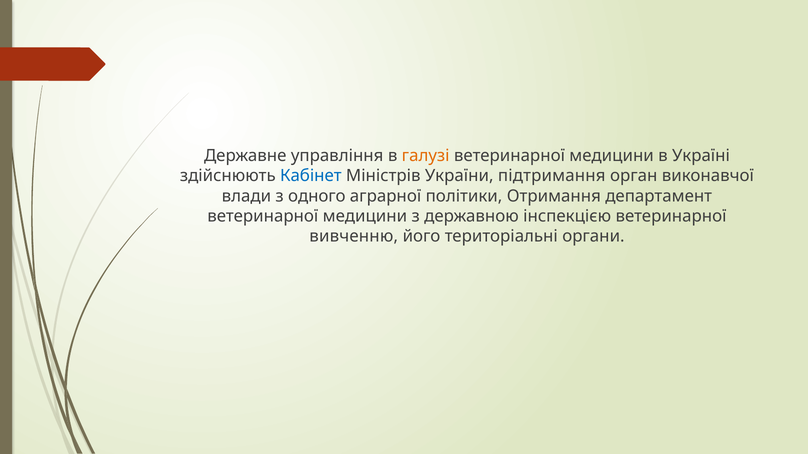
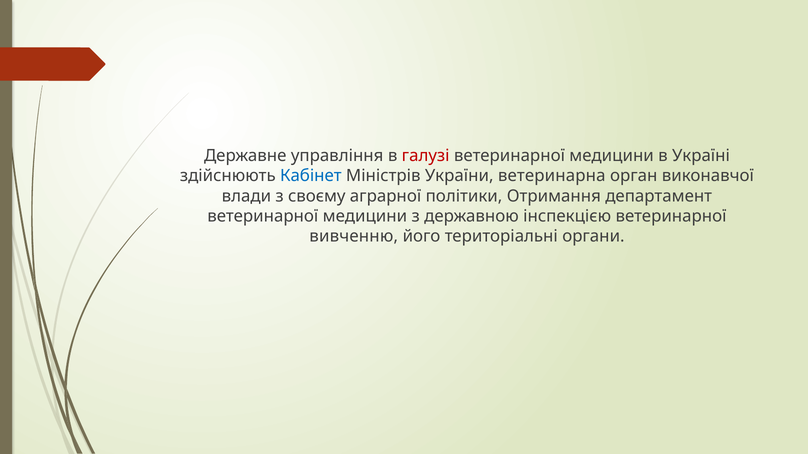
галузі colour: orange -> red (426, 156)
підтримання: підтримання -> ветеринарна (552, 176)
одного: одного -> своєму (317, 196)
